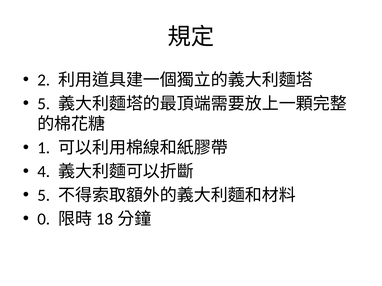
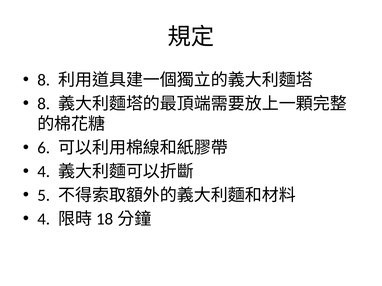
2: 2 -> 8 (44, 80)
5: 5 -> 8 (44, 104)
1: 1 -> 6 (44, 148)
0: 0 -> 4 (44, 219)
